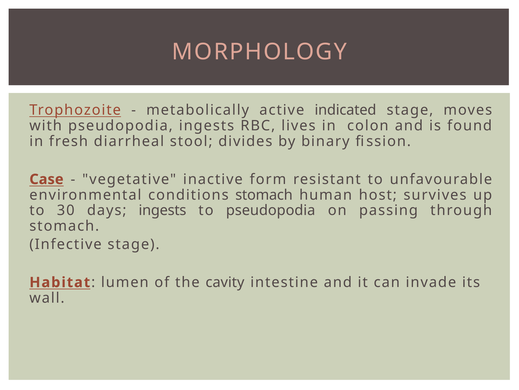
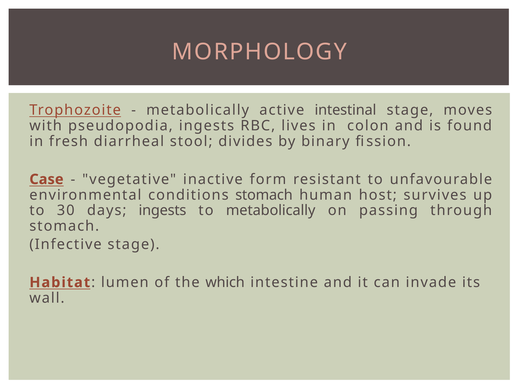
indicated: indicated -> intestinal (345, 110)
to pseudopodia: pseudopodia -> metabolically (271, 210)
cavity: cavity -> which (225, 282)
